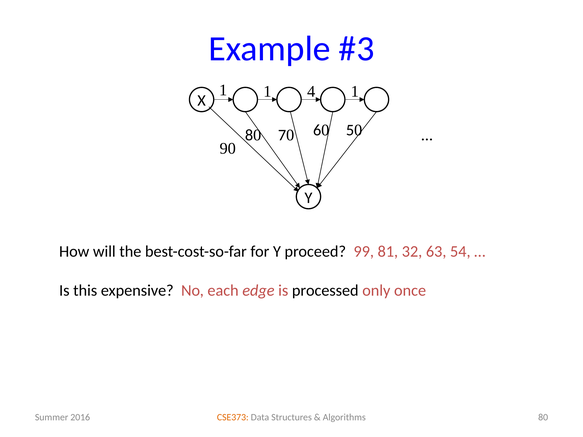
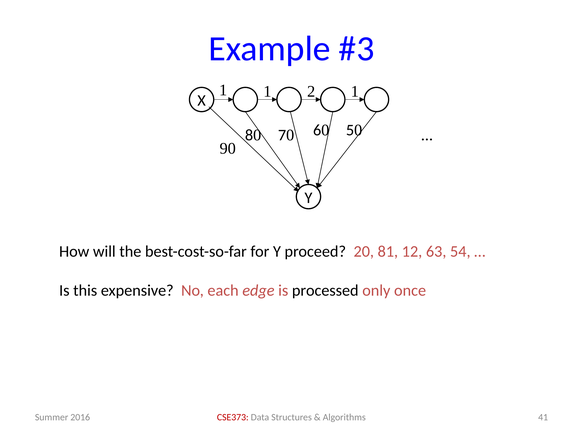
4: 4 -> 2 (311, 91)
99: 99 -> 20 (364, 252)
32: 32 -> 12 (412, 252)
CSE373 colour: orange -> red (233, 417)
Algorithms 80: 80 -> 41 (543, 417)
